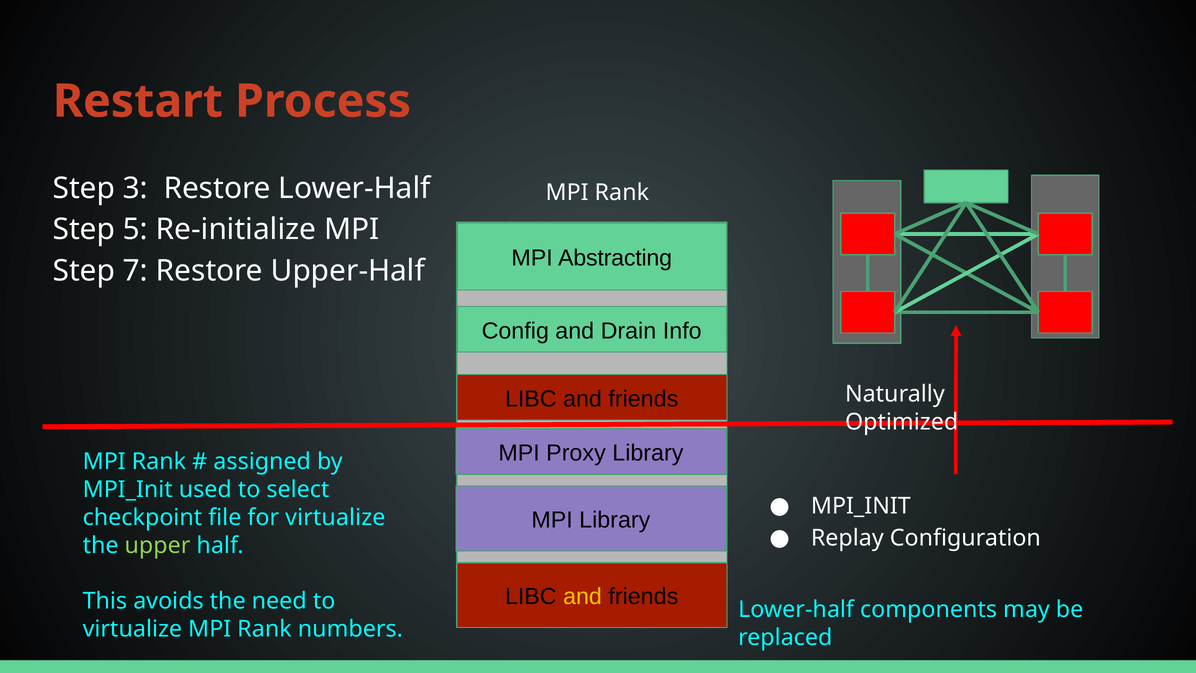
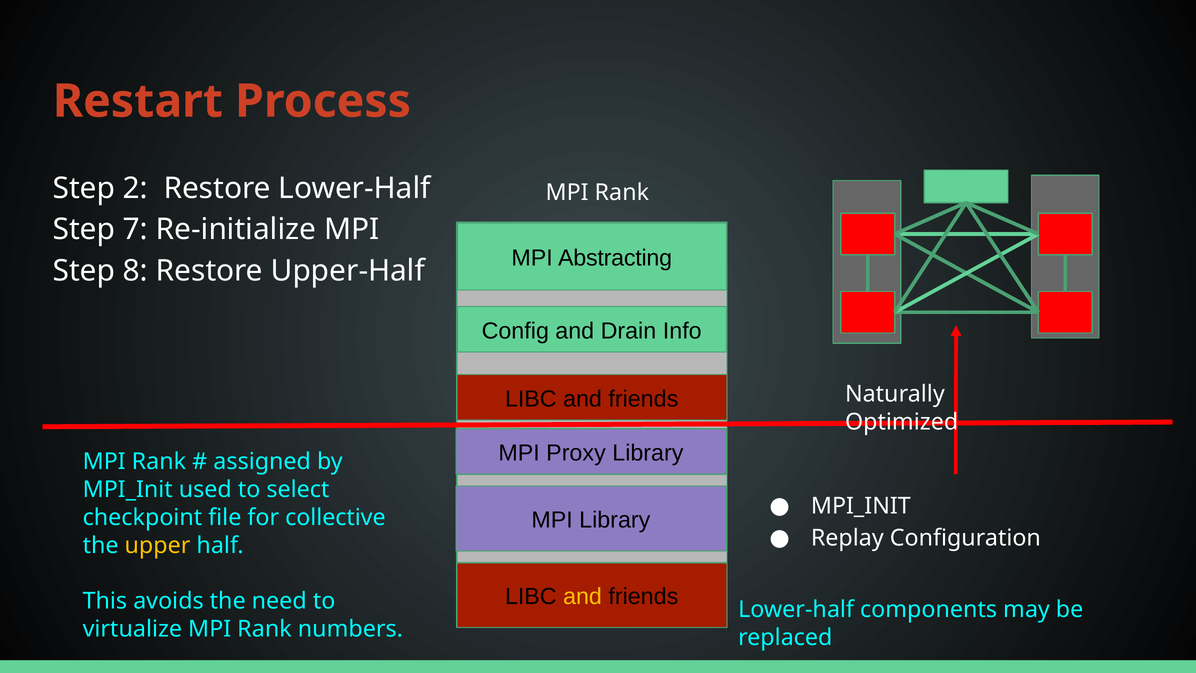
3: 3 -> 2 (135, 188)
5: 5 -> 7 (135, 229)
7: 7 -> 8 (135, 271)
for virtualize: virtualize -> collective (335, 517)
upper colour: light green -> yellow (157, 545)
